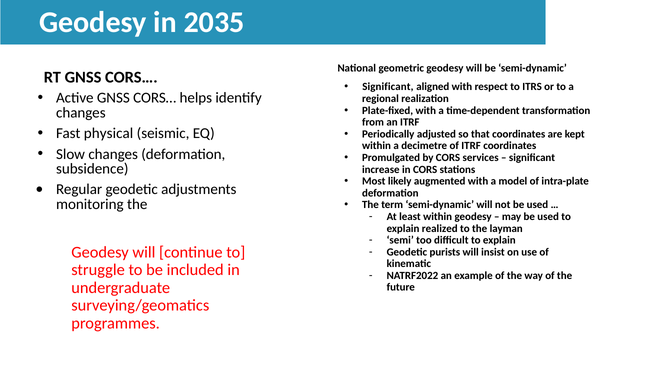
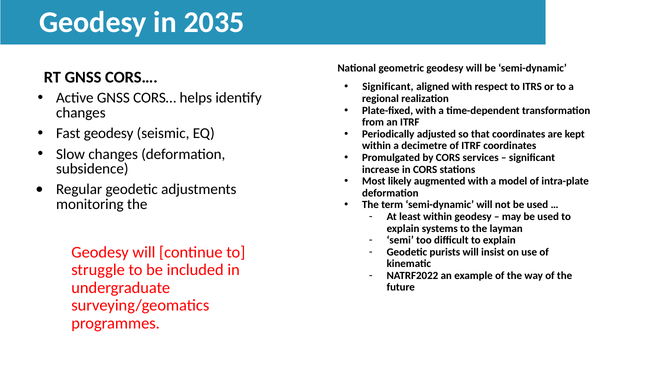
Fast physical: physical -> geodesy (109, 133)
realized: realized -> systems (440, 228)
